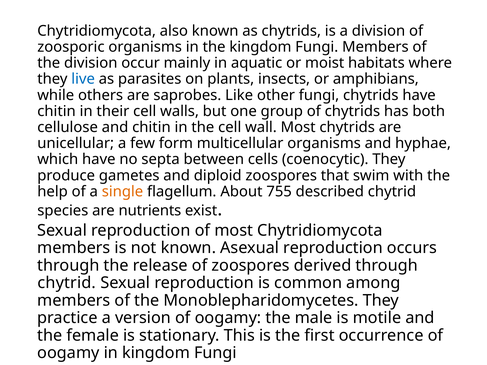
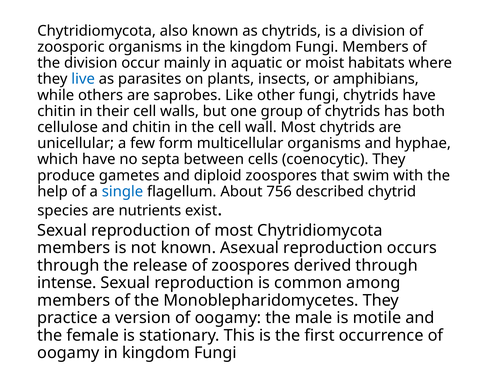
single colour: orange -> blue (122, 192)
755: 755 -> 756 (279, 192)
chytrid: chytrid -> intense (67, 283)
